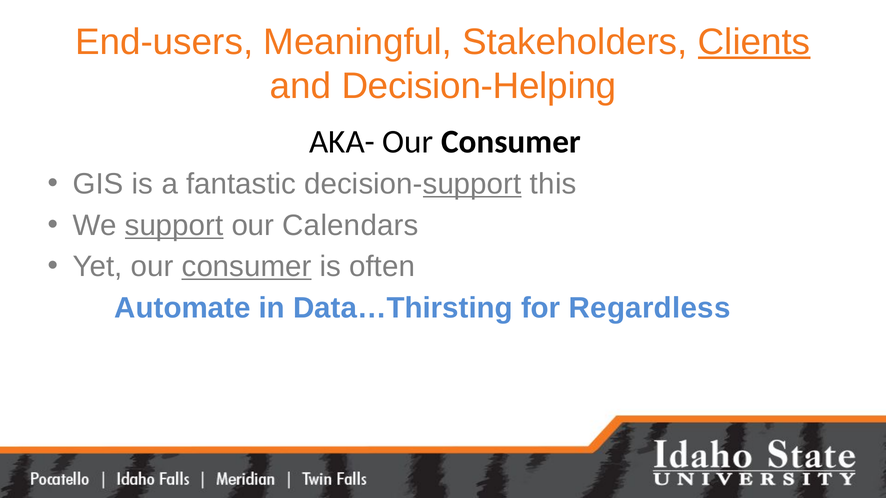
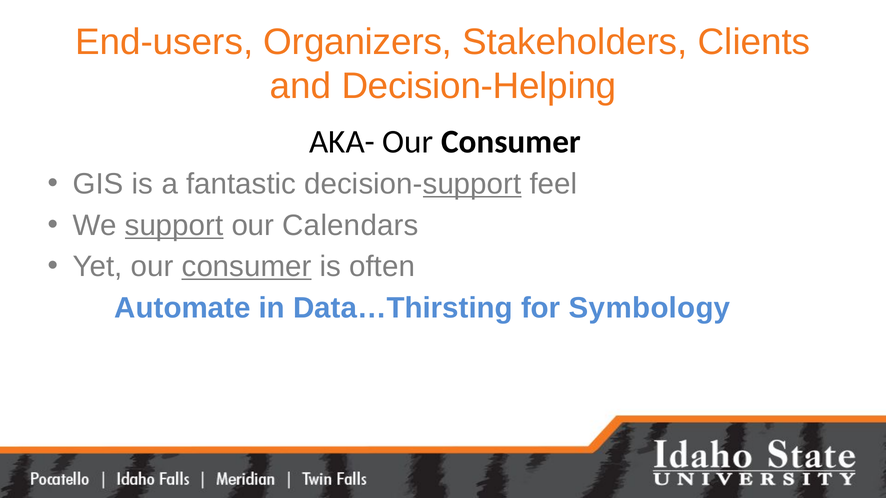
Meaningful: Meaningful -> Organizers (358, 42)
Clients underline: present -> none (754, 42)
this: this -> feel (553, 184)
Regardless: Regardless -> Symbology (650, 308)
